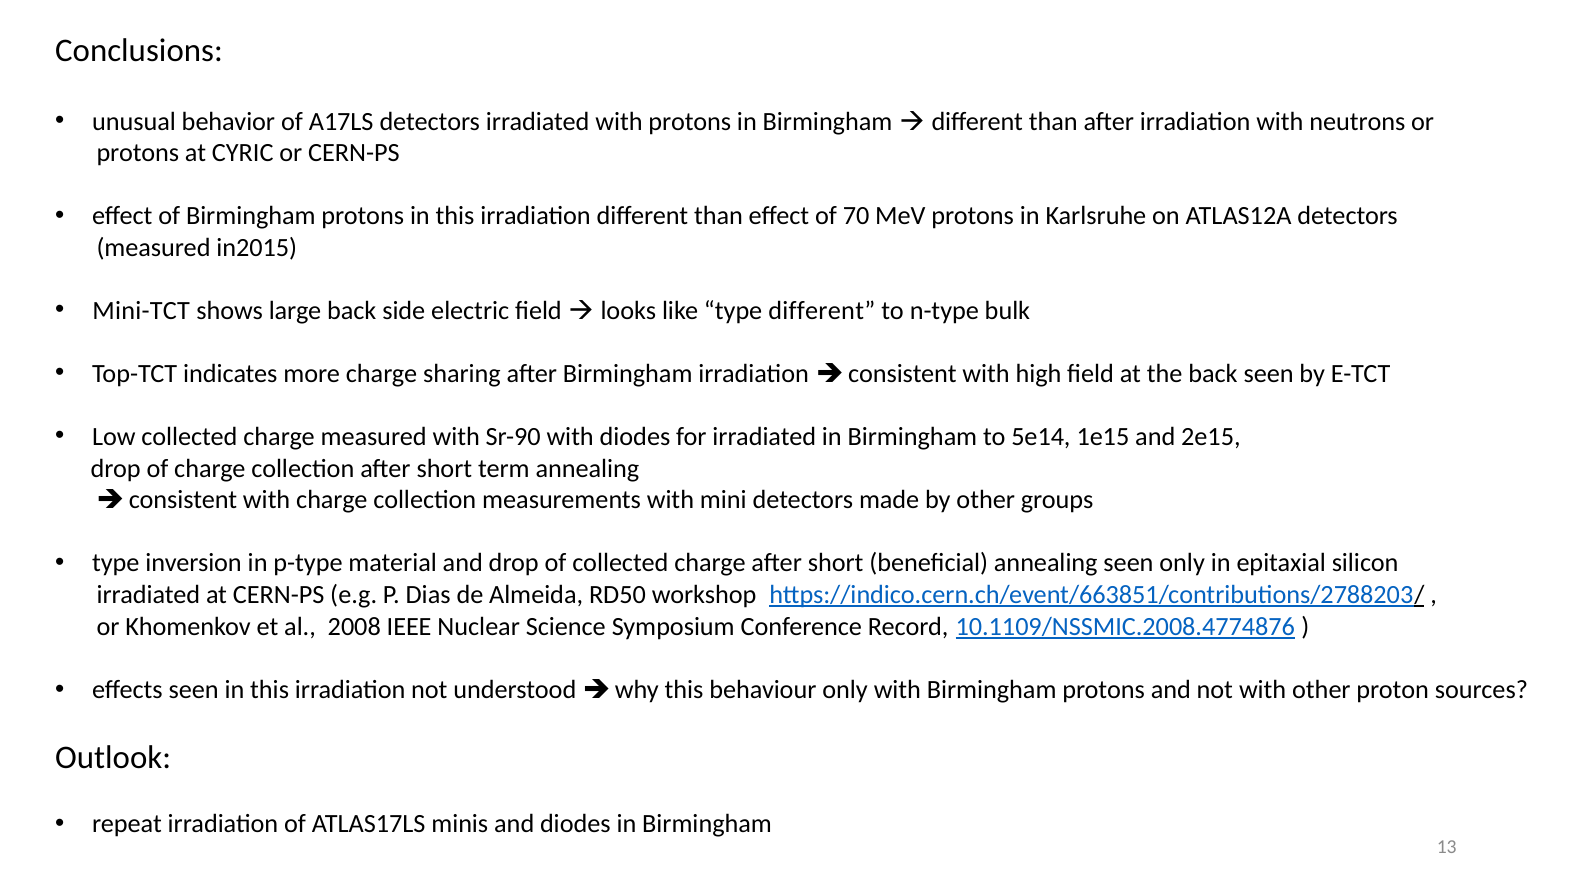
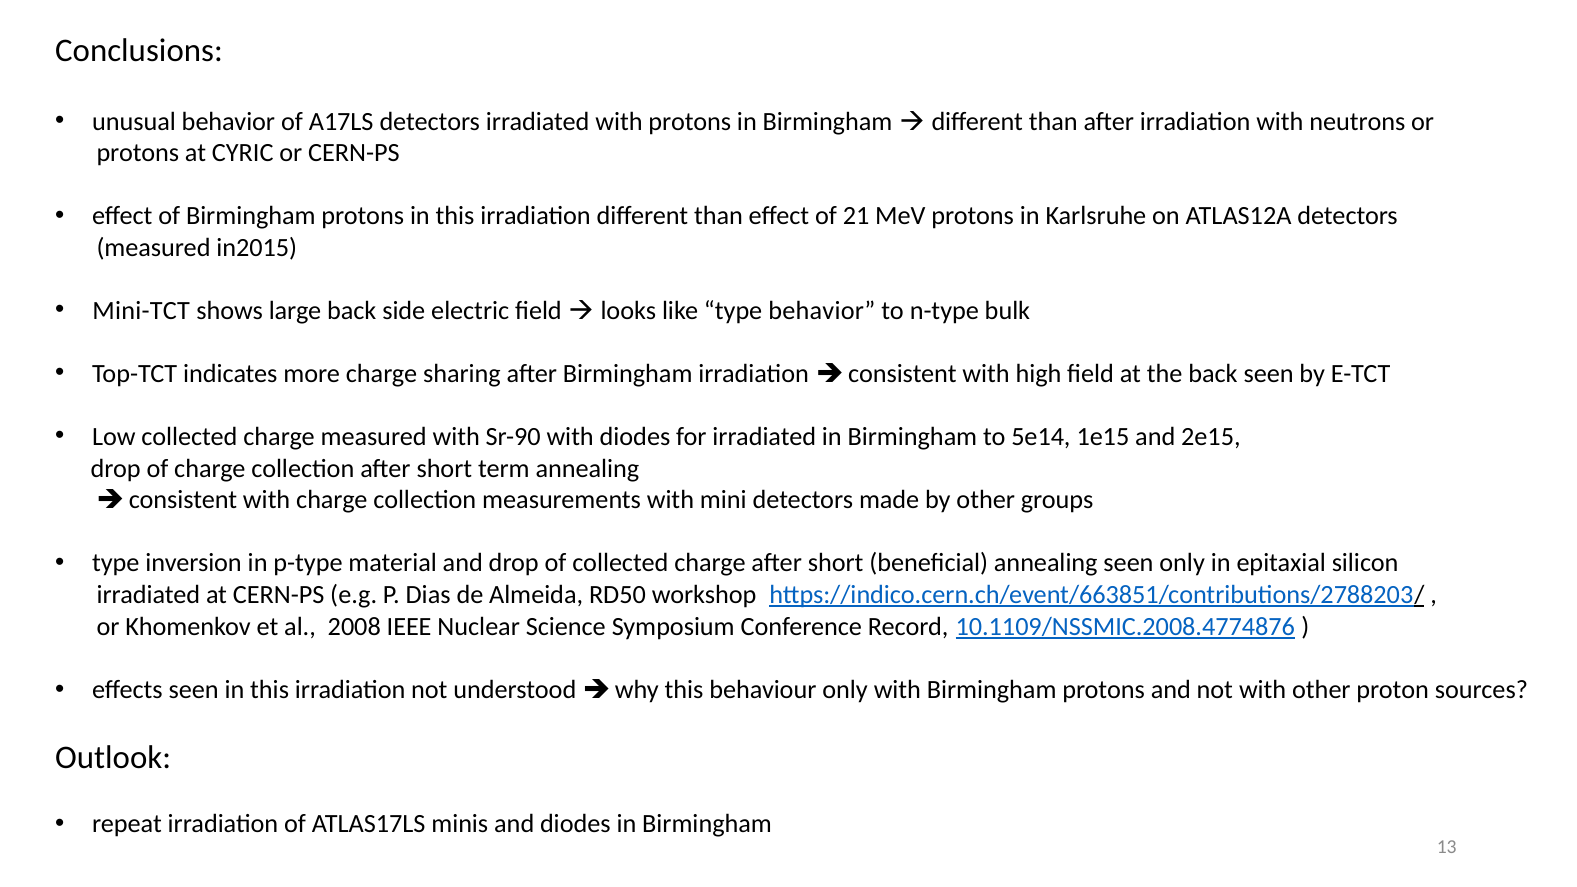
70: 70 -> 21 (856, 216)
type different: different -> behavior (822, 311)
